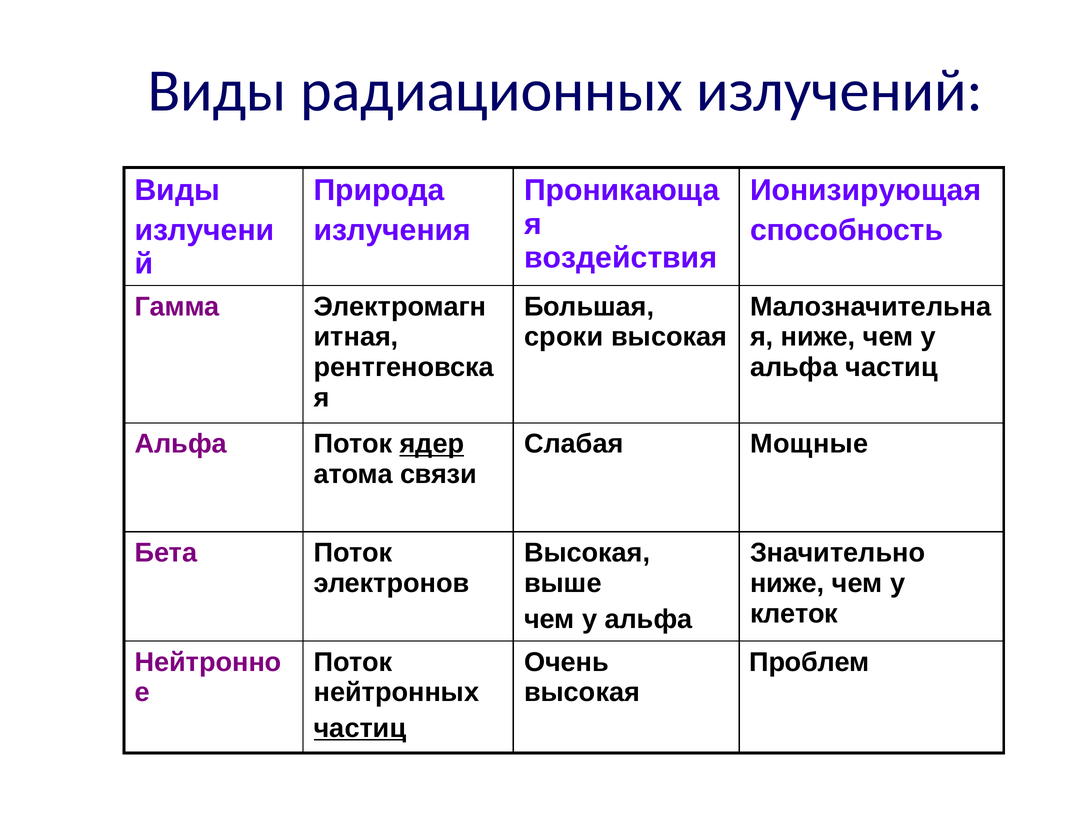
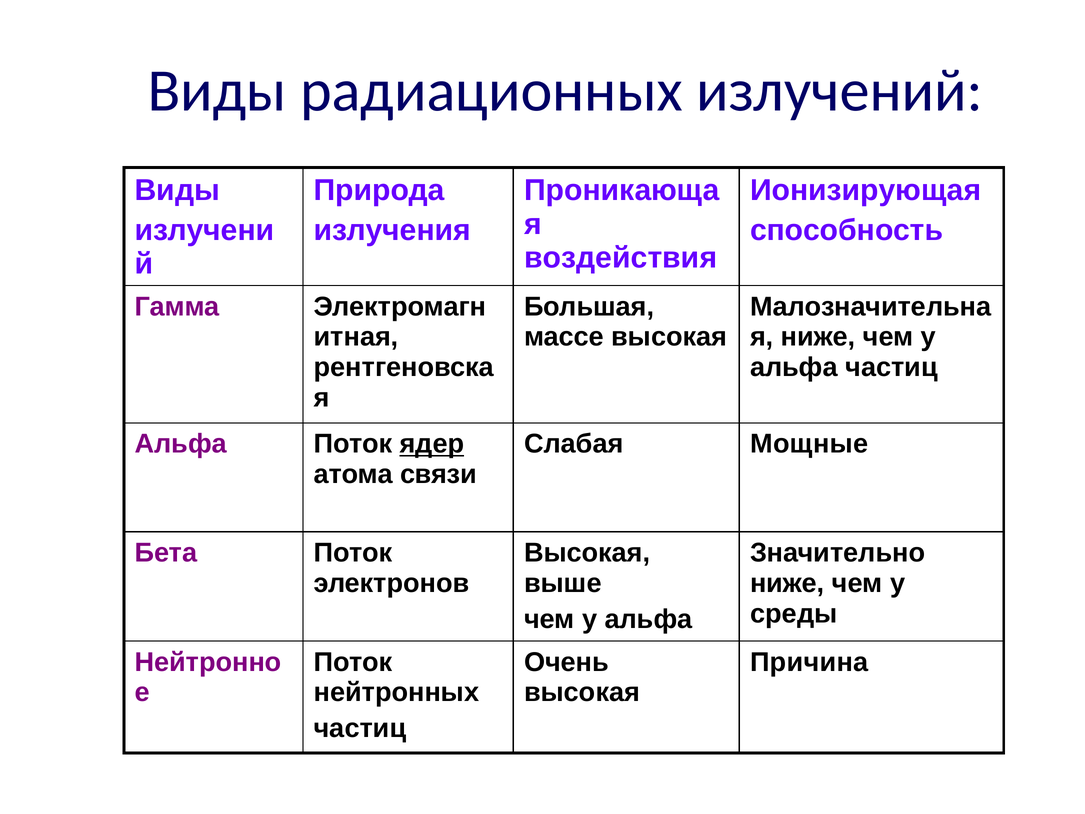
сроки: сроки -> массе (564, 337)
клеток: клеток -> среды (794, 614)
Проблем: Проблем -> Причина (809, 662)
частиц underline: present -> none (360, 728)
